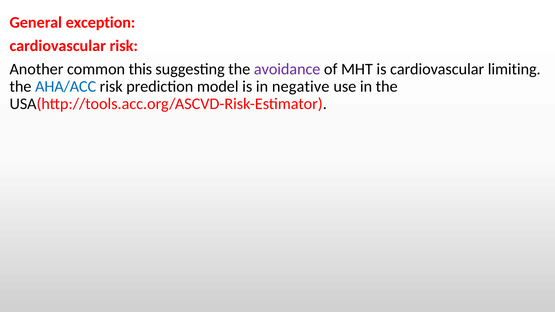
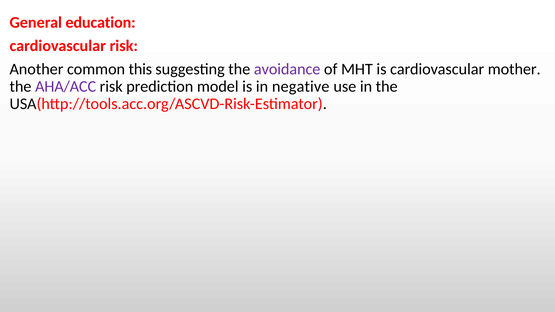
exception: exception -> education (101, 23)
limiting: limiting -> mother (514, 69)
AHA/ACC colour: blue -> purple (66, 87)
